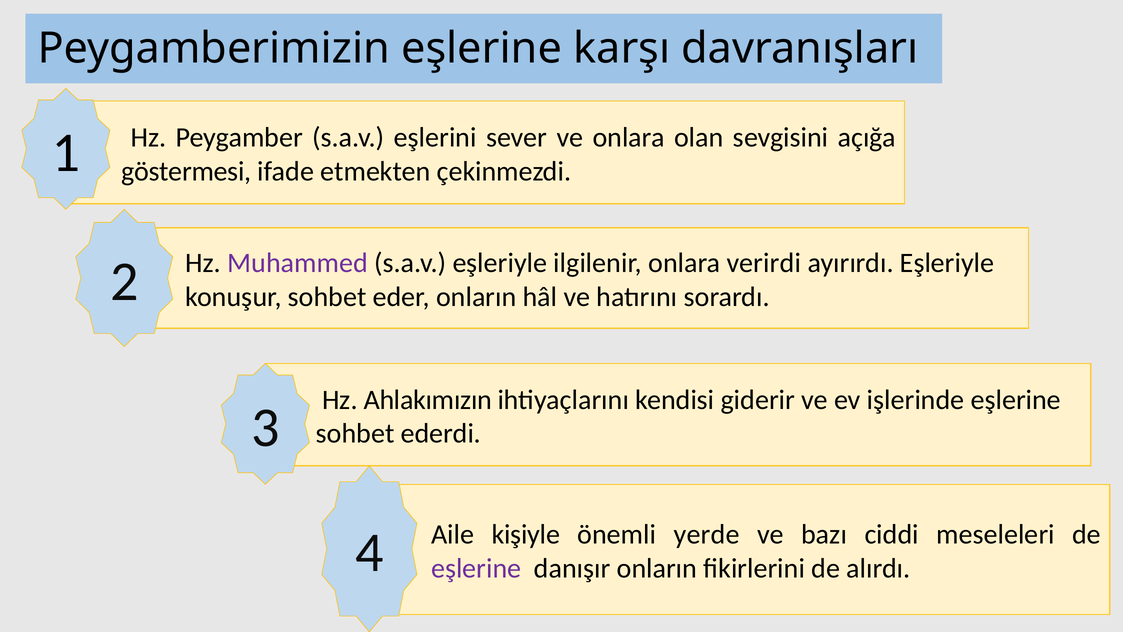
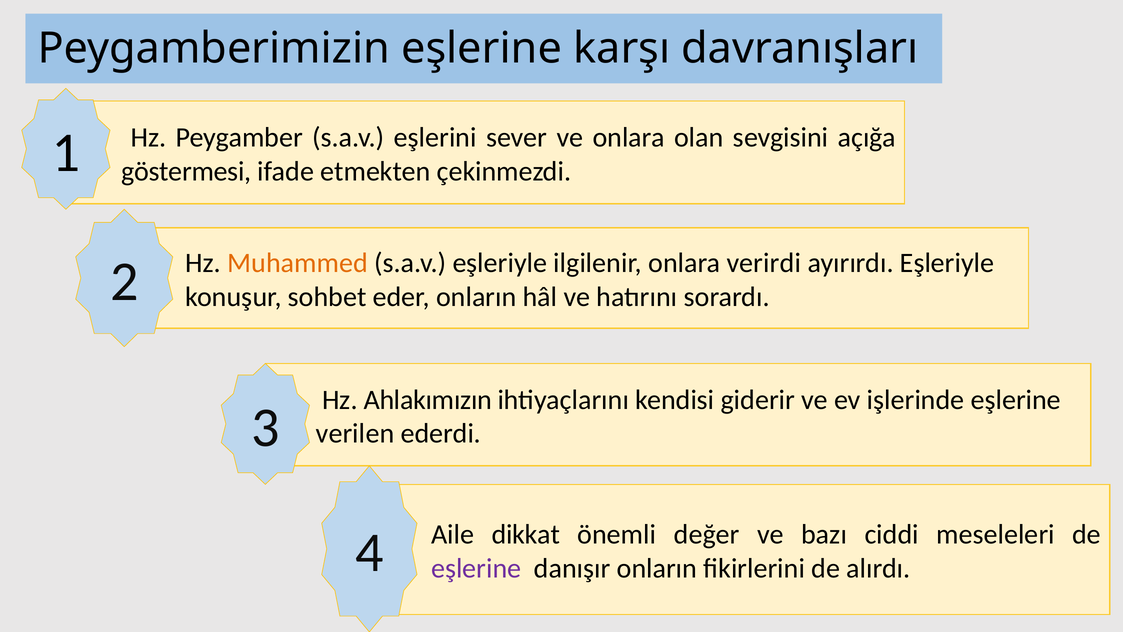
Muhammed colour: purple -> orange (298, 263)
sohbet: sohbet -> verilen (355, 433)
kişiyle: kişiyle -> dikkat (526, 534)
yerde: yerde -> değer (707, 534)
